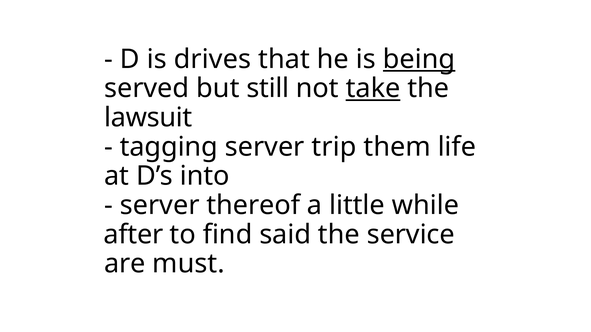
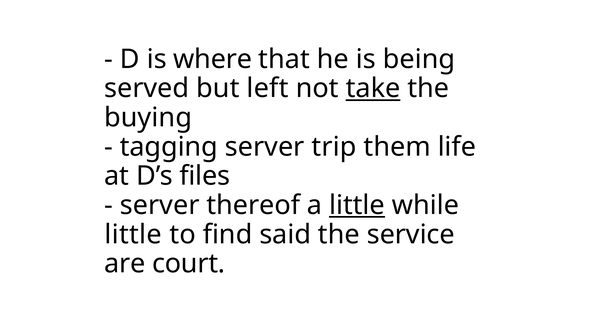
drives: drives -> where (213, 59)
being underline: present -> none (419, 59)
still: still -> left (268, 89)
lawsuit: lawsuit -> buying (148, 118)
into: into -> files (205, 176)
little underline: none -> present (357, 205)
after: after -> little (133, 235)
must: must -> court (189, 264)
